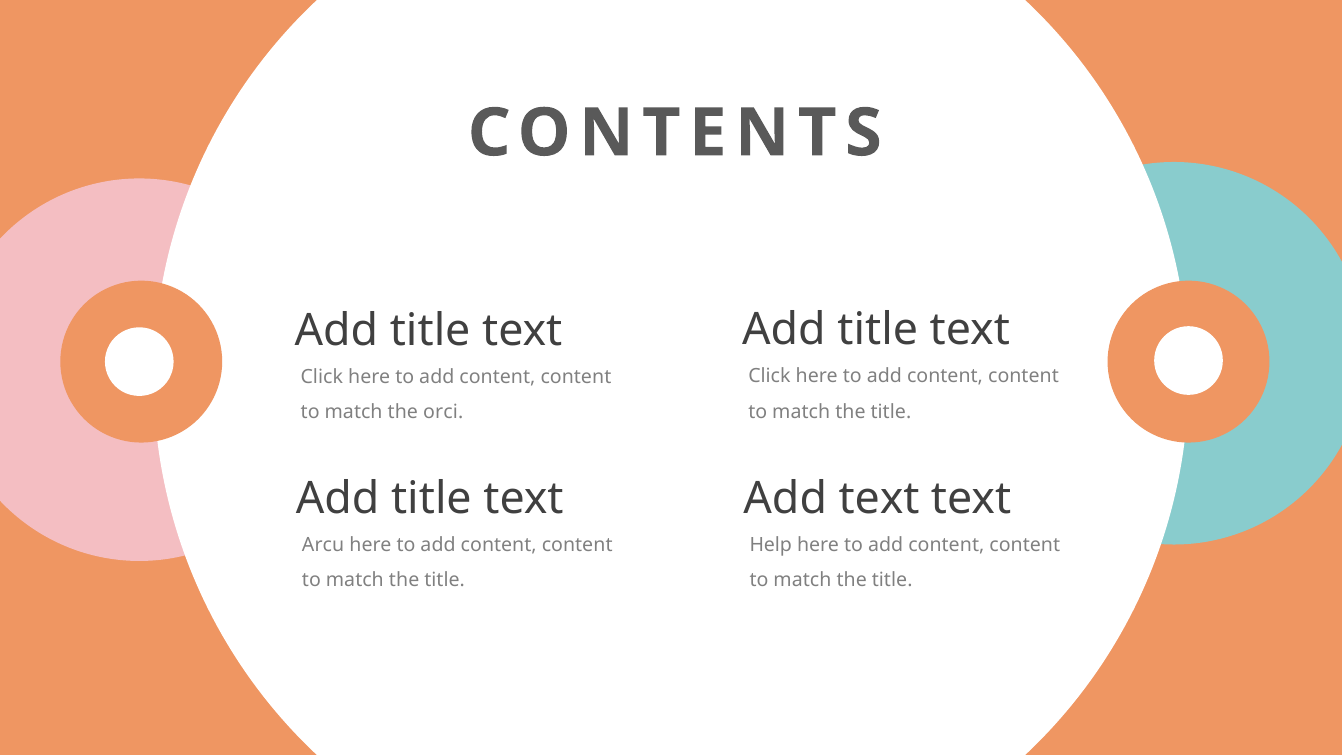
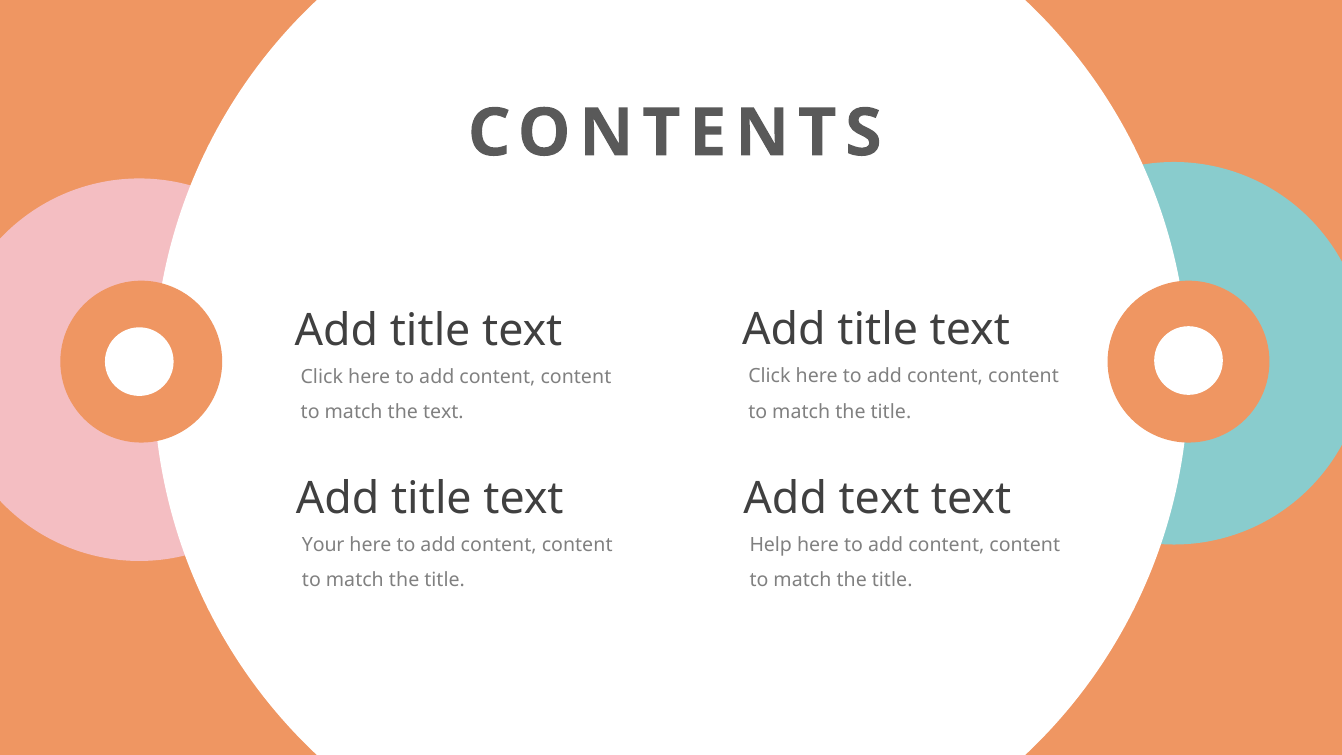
the orci: orci -> text (443, 412)
Arcu: Arcu -> Your (323, 545)
